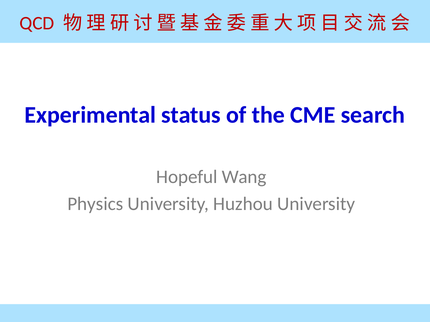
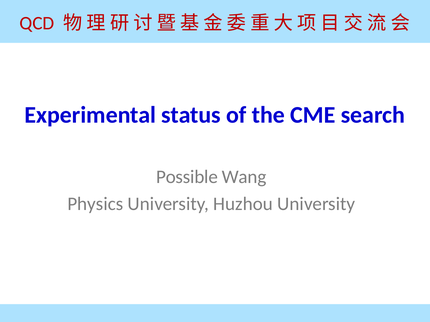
Hopeful: Hopeful -> Possible (187, 177)
